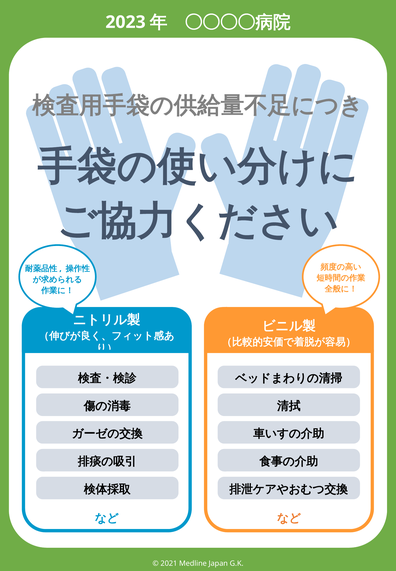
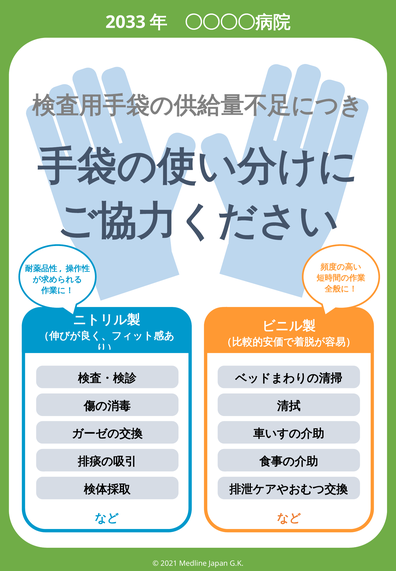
2023: 2023 -> 2033 (125, 22)
